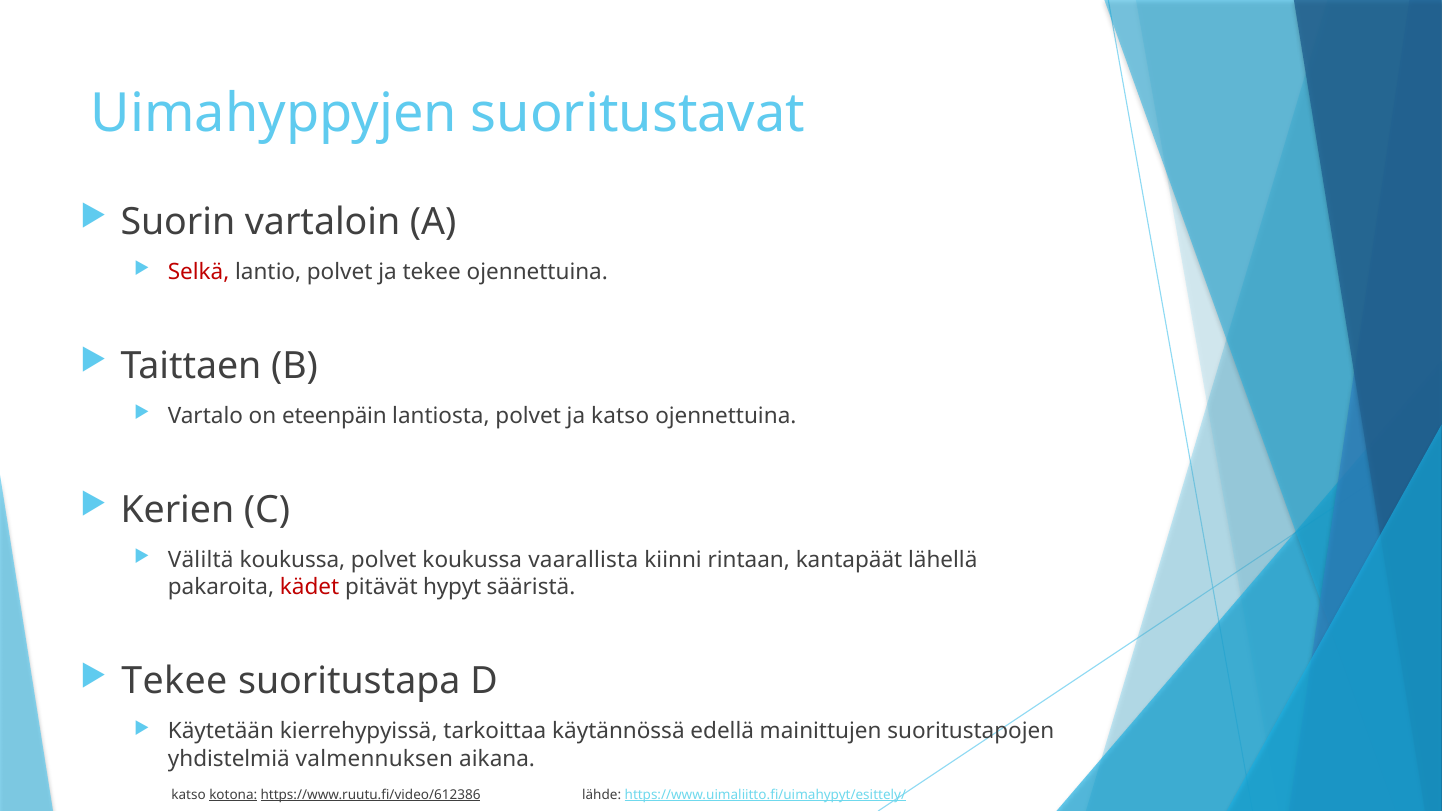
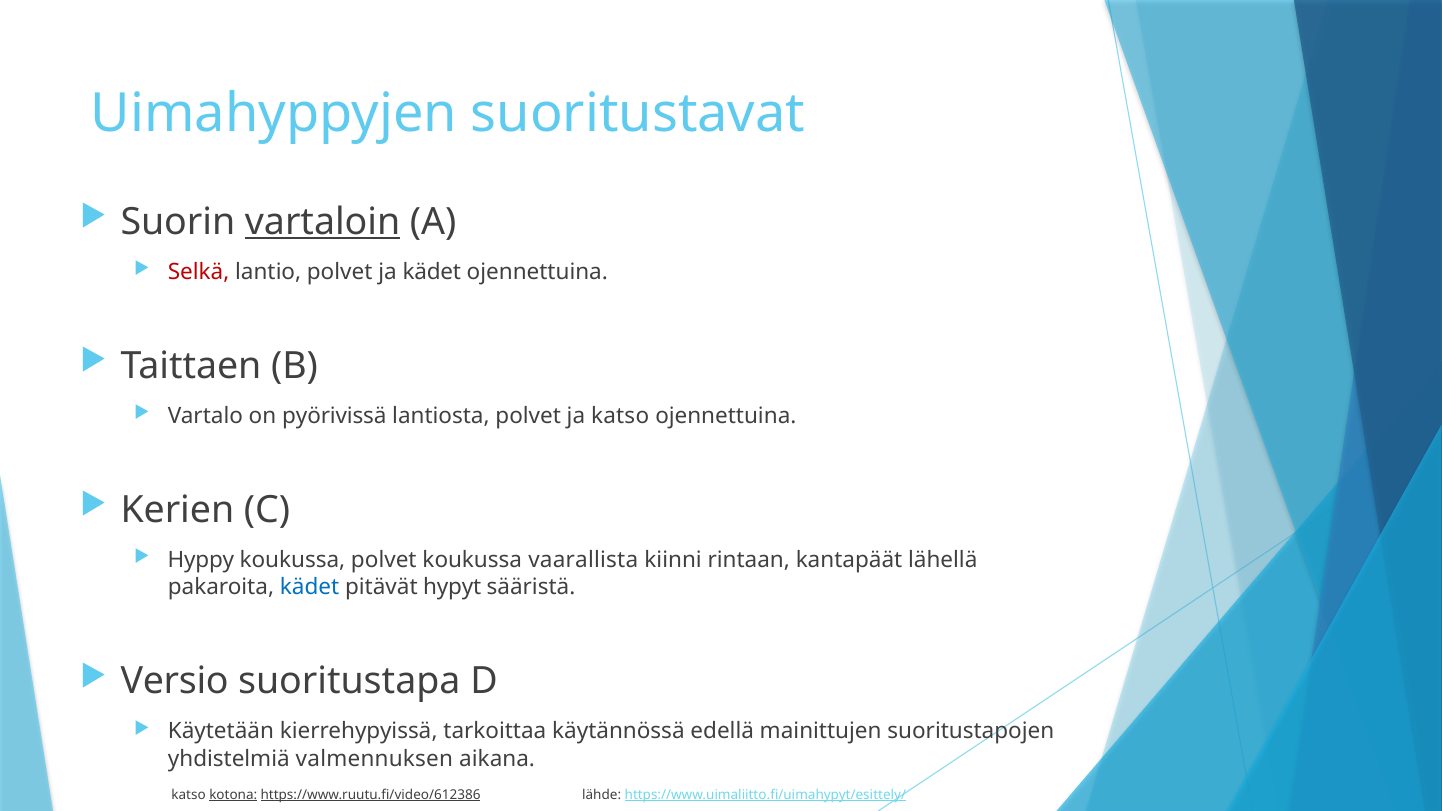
vartaloin underline: none -> present (323, 222)
ja tekee: tekee -> kädet (432, 272)
eteenpäin: eteenpäin -> pyörivissä (334, 416)
Väliltä: Väliltä -> Hyppy (201, 560)
kädet colour: red -> blue (310, 587)
Tekee: Tekee -> Versio (175, 682)
